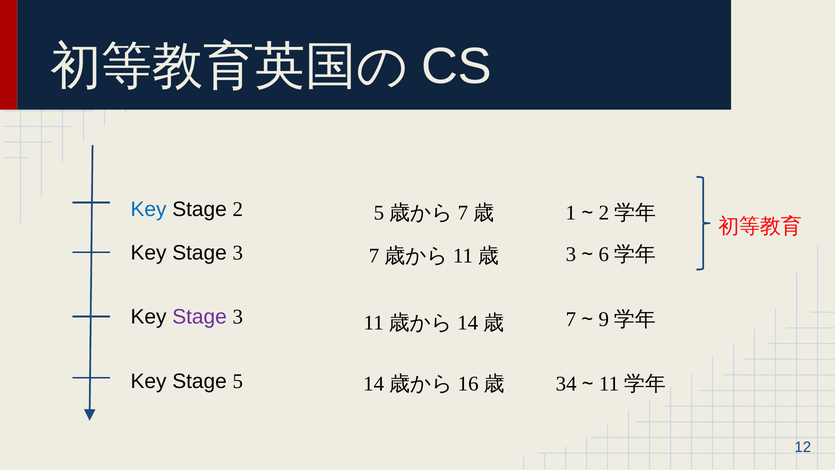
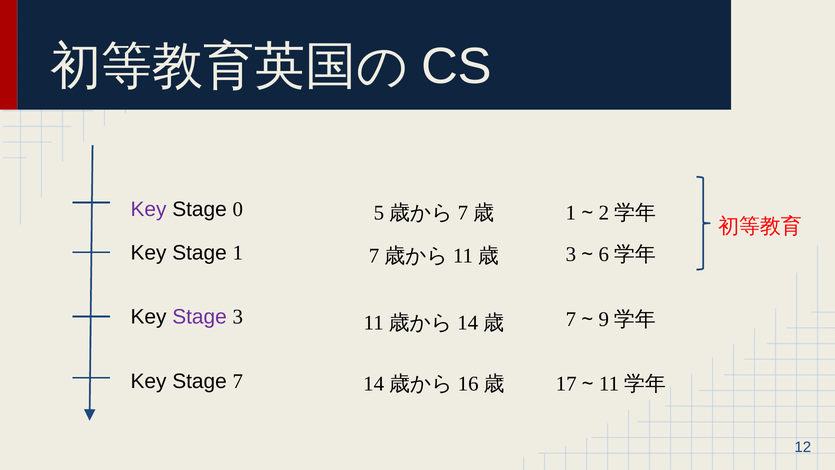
Key colour: blue -> purple (149, 209)
2: 2 -> 0 (238, 209)
3: 3 -> 1 (238, 253)
Stage 5: 5 -> 7 (238, 381)
34: 34 -> 17 (566, 384)
